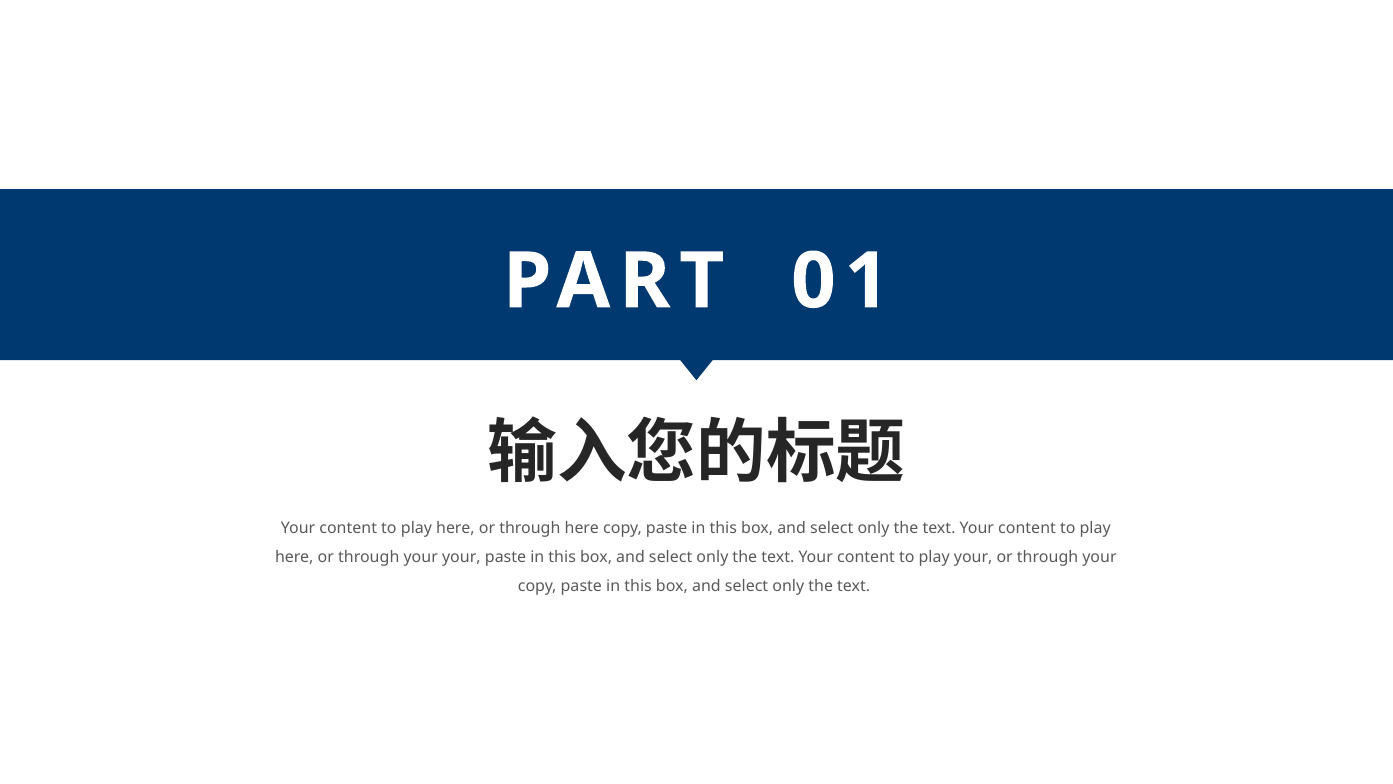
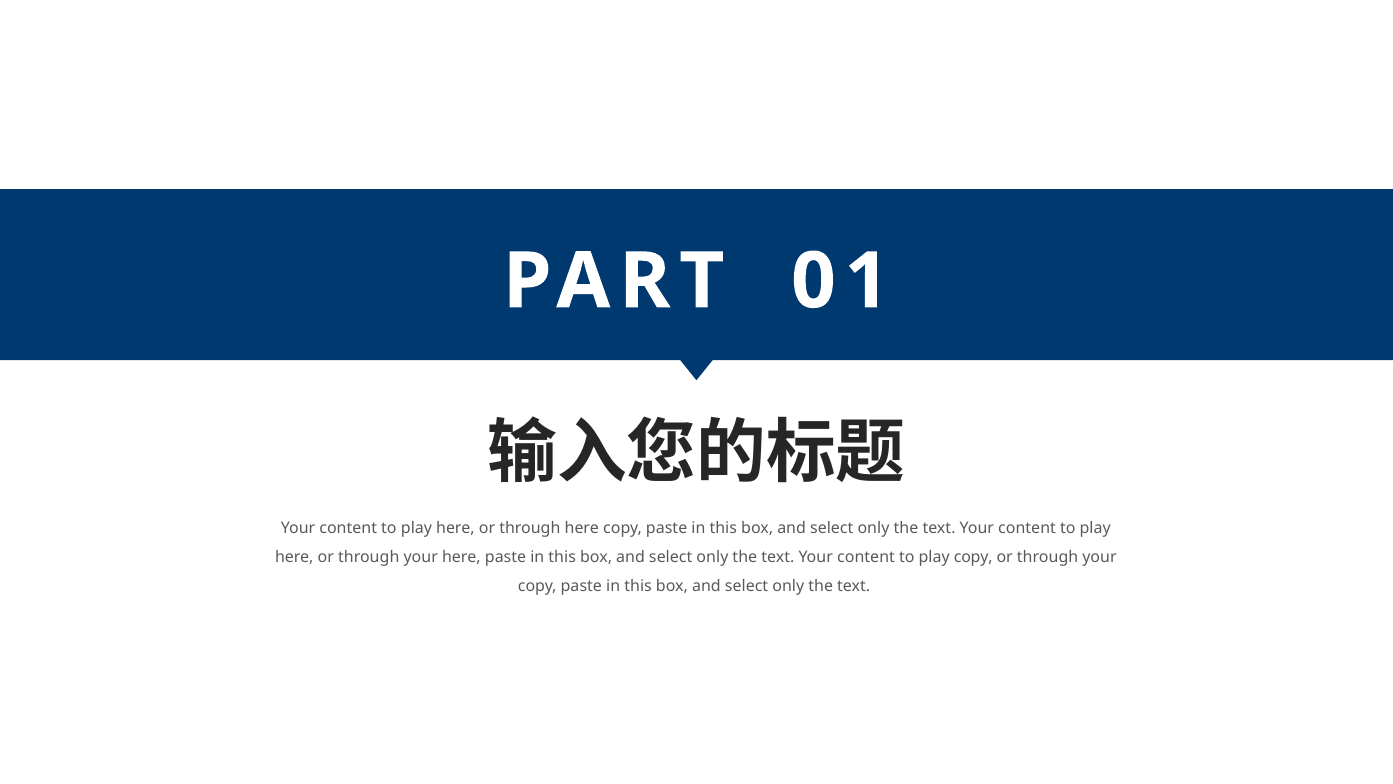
your your: your -> here (461, 557)
play your: your -> copy (973, 557)
